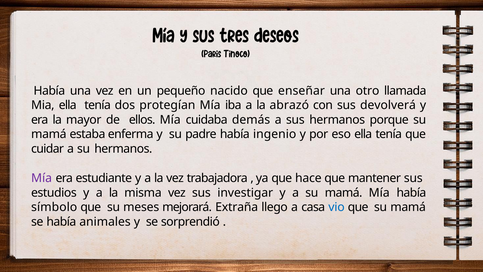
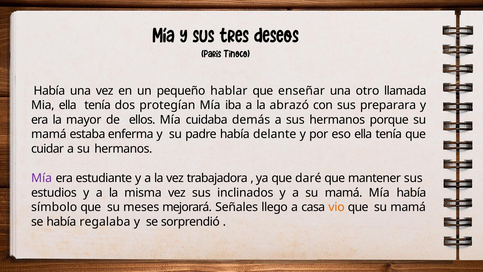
nacido: nacido -> hablar (229, 91)
devolverá: devolverá -> preparara (388, 105)
ingenio: ingenio -> delante (275, 134)
hace: hace -> daré (308, 178)
investigar: investigar -> inclinados (245, 193)
Extraña: Extraña -> Señales (237, 207)
vio colour: blue -> orange (337, 207)
animales: animales -> regalaba (105, 222)
